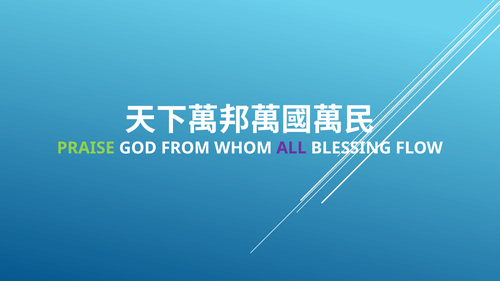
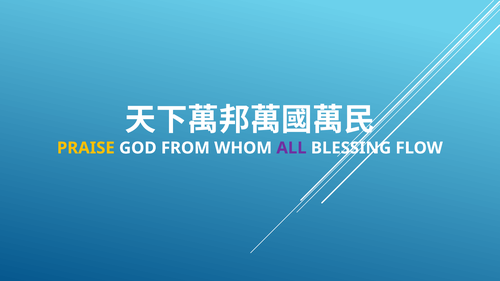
PRAISE colour: light green -> yellow (86, 148)
